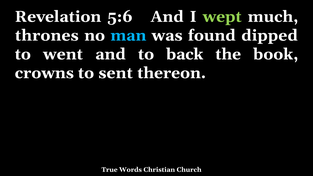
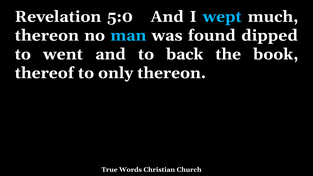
5:6: 5:6 -> 5:0 (120, 17)
wept colour: light green -> light blue (222, 17)
thrones: thrones -> thereon (47, 35)
crowns: crowns -> thereof (44, 73)
sent: sent -> only (116, 73)
